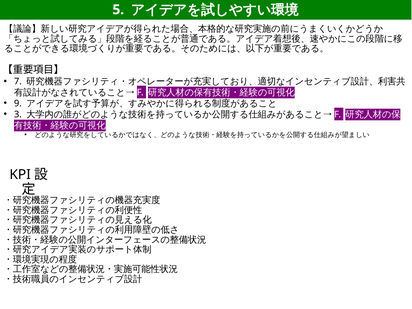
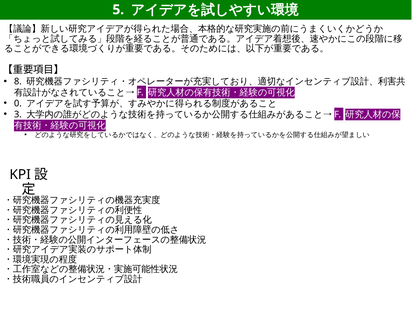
7: 7 -> 8 (18, 82)
9: 9 -> 0 (18, 103)
